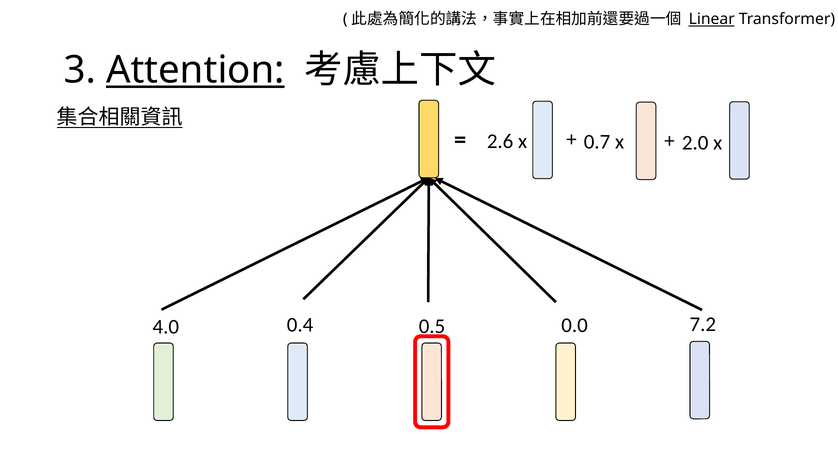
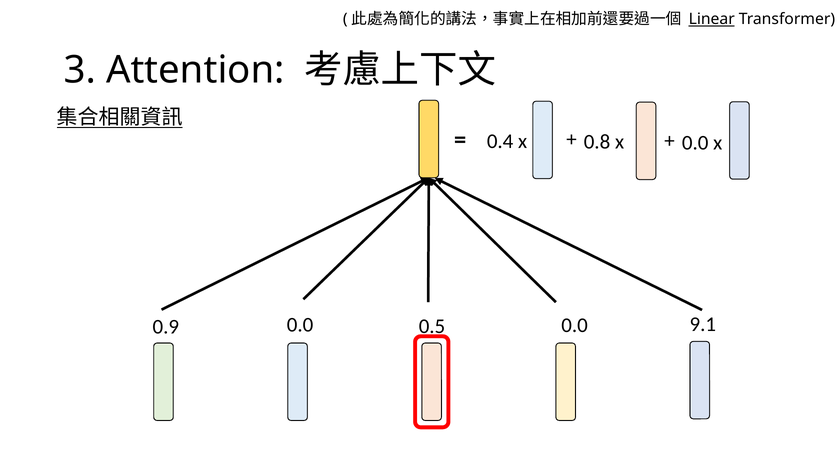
Attention underline: present -> none (195, 70)
0.7: 0.7 -> 0.8 (597, 142)
2.6: 2.6 -> 0.4 (500, 141)
x 2.0: 2.0 -> 0.0 (695, 143)
0.4: 0.4 -> 0.0 (300, 325)
7.2: 7.2 -> 9.1 (703, 325)
4.0: 4.0 -> 0.9 (166, 327)
